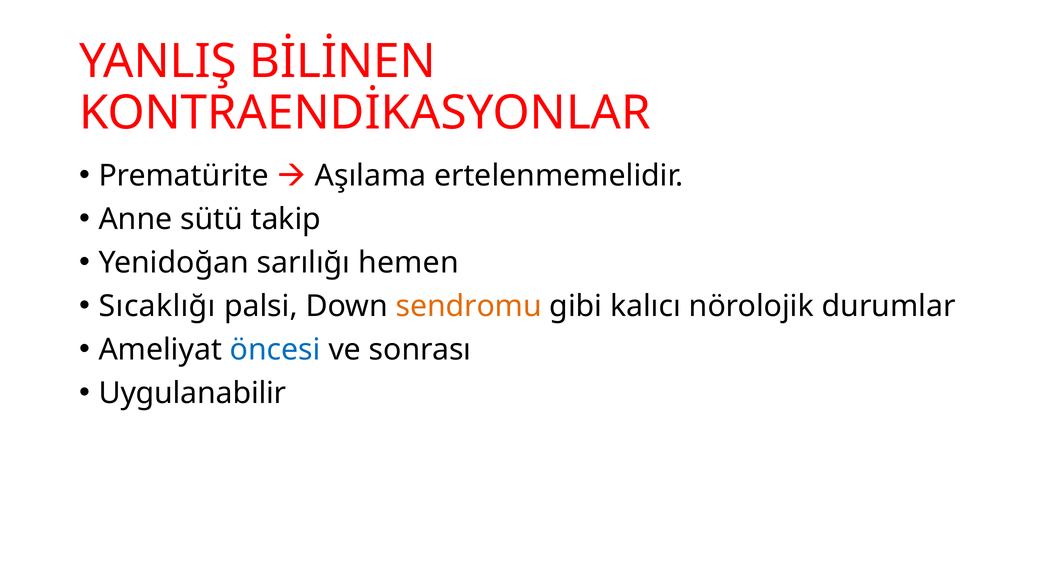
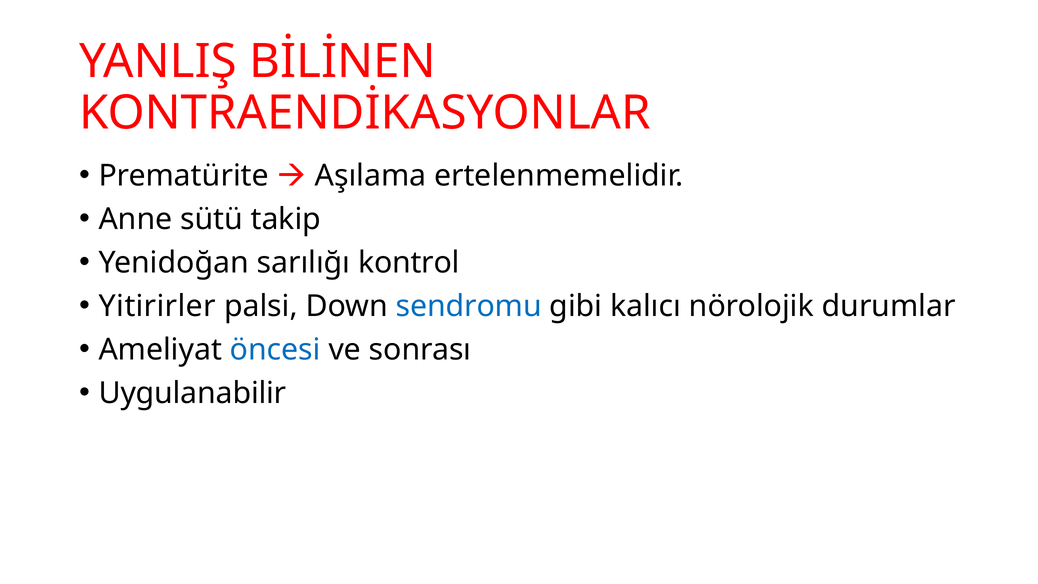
hemen: hemen -> kontrol (409, 263)
Sıcaklığı: Sıcaklığı -> Yitirirler (157, 306)
sendromu colour: orange -> blue (469, 306)
